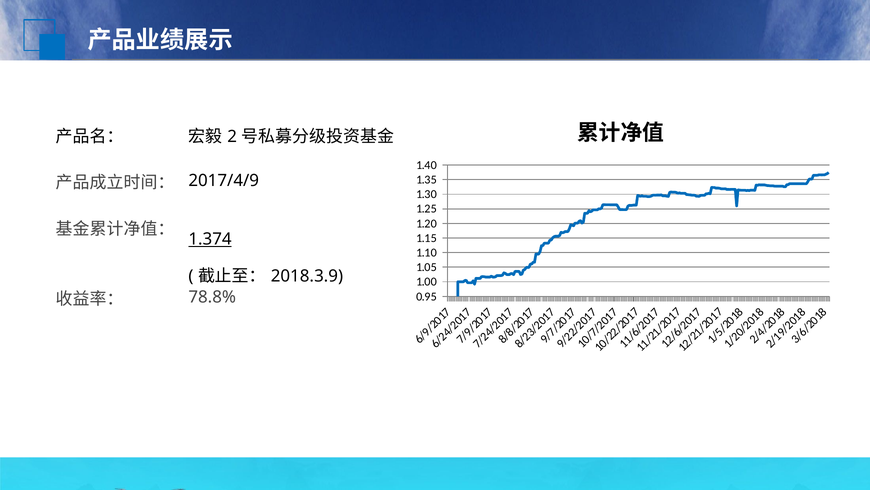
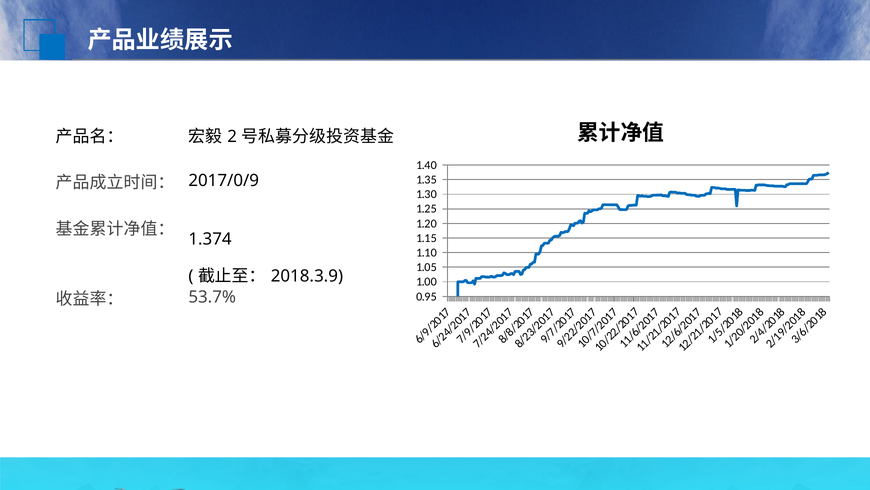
2017/4/9: 2017/4/9 -> 2017/0/9 (224, 181)
1.374 underline: present -> none (210, 239)
78.8%: 78.8% -> 53.7% (212, 297)
